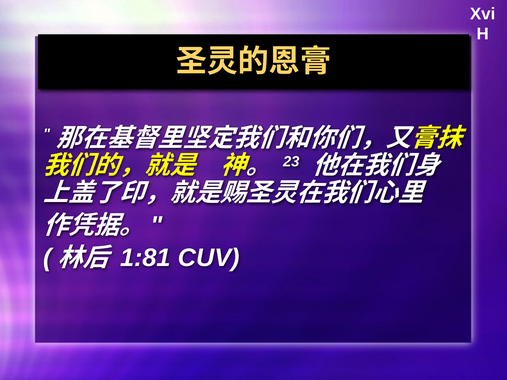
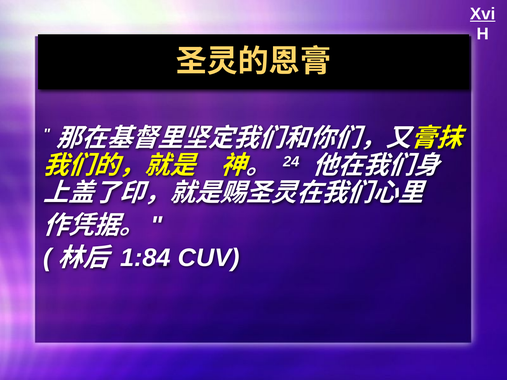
Xvi underline: none -> present (483, 14)
23: 23 -> 24 (291, 162)
1:81: 1:81 -> 1:84 (145, 258)
